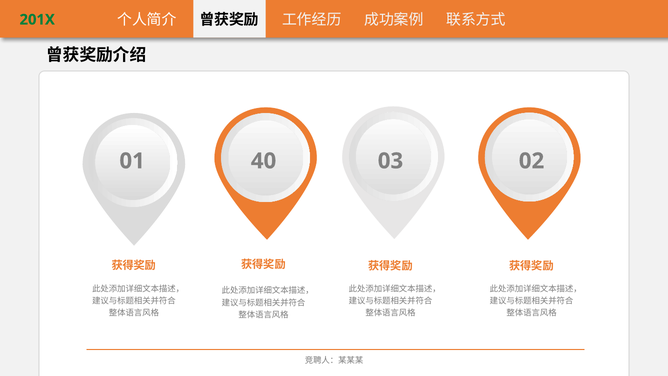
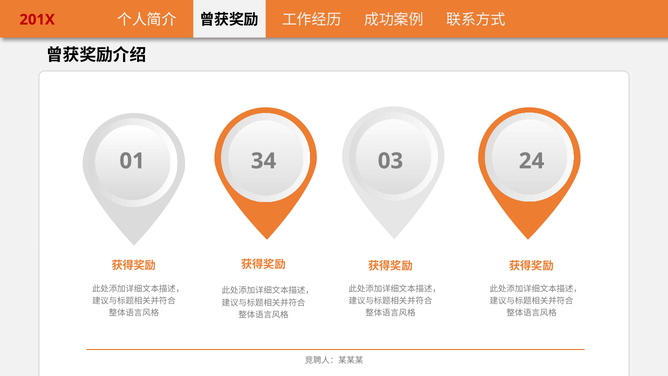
201X colour: green -> red (37, 20)
40: 40 -> 34 (264, 161)
02: 02 -> 24 (532, 161)
